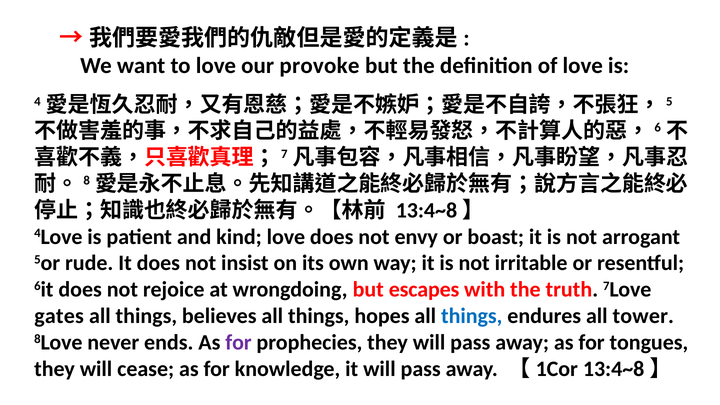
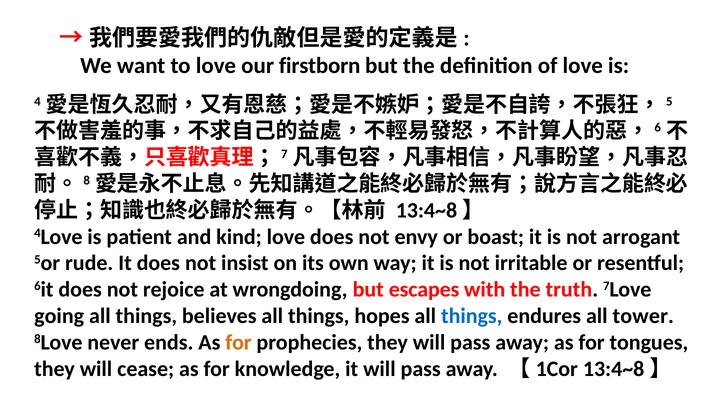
provoke: provoke -> firstborn (320, 66)
gates: gates -> going (59, 316)
for colour: purple -> orange (239, 342)
